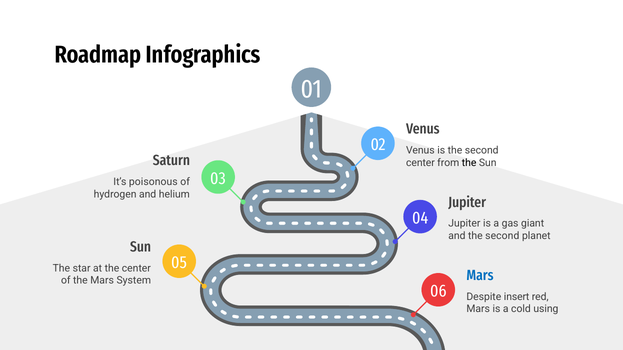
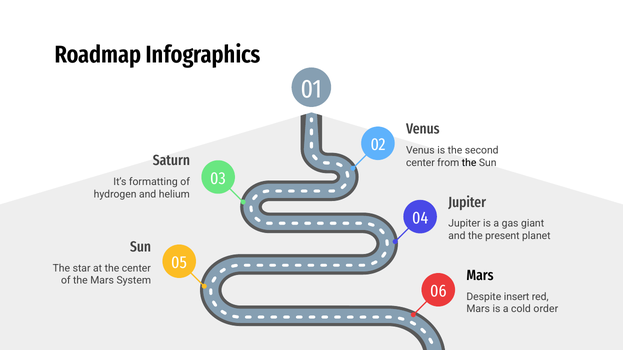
poisonous: poisonous -> formatting (153, 182)
and the second: second -> present (502, 236)
Mars colour: blue -> black (480, 276)
using: using -> order (546, 309)
